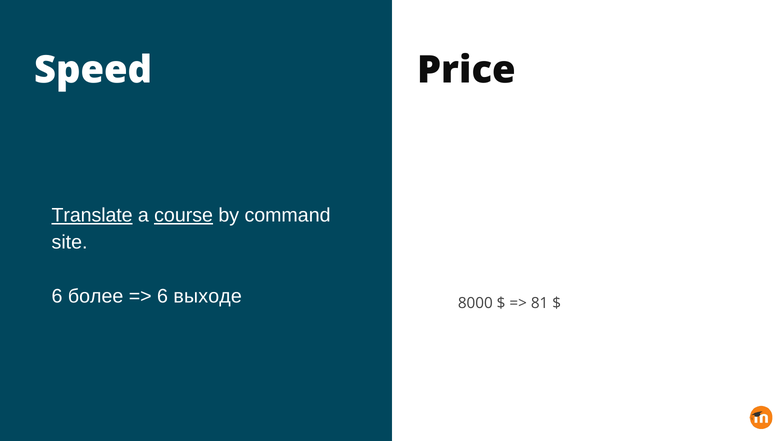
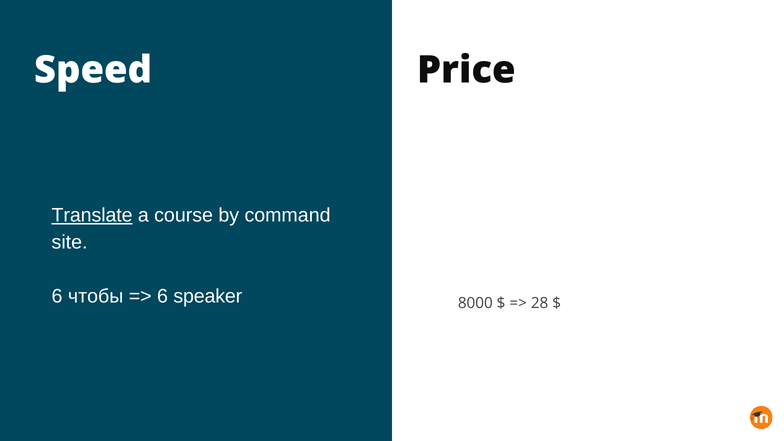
course underline: present -> none (184, 215)
более: более -> чтобы (96, 296)
выходе: выходе -> speaker (208, 296)
81: 81 -> 28 (540, 303)
